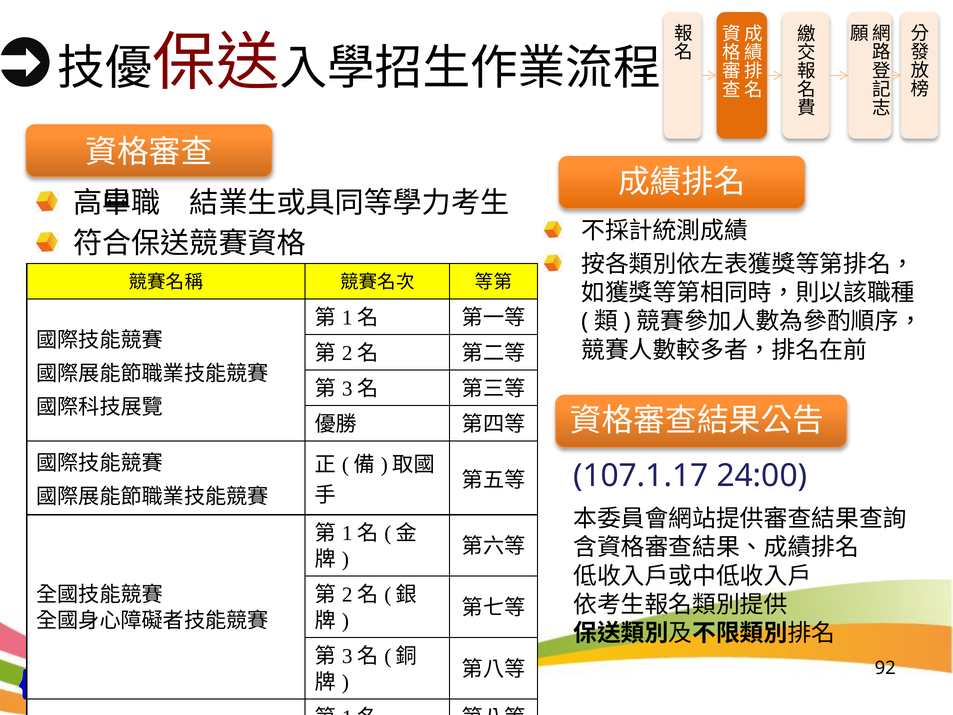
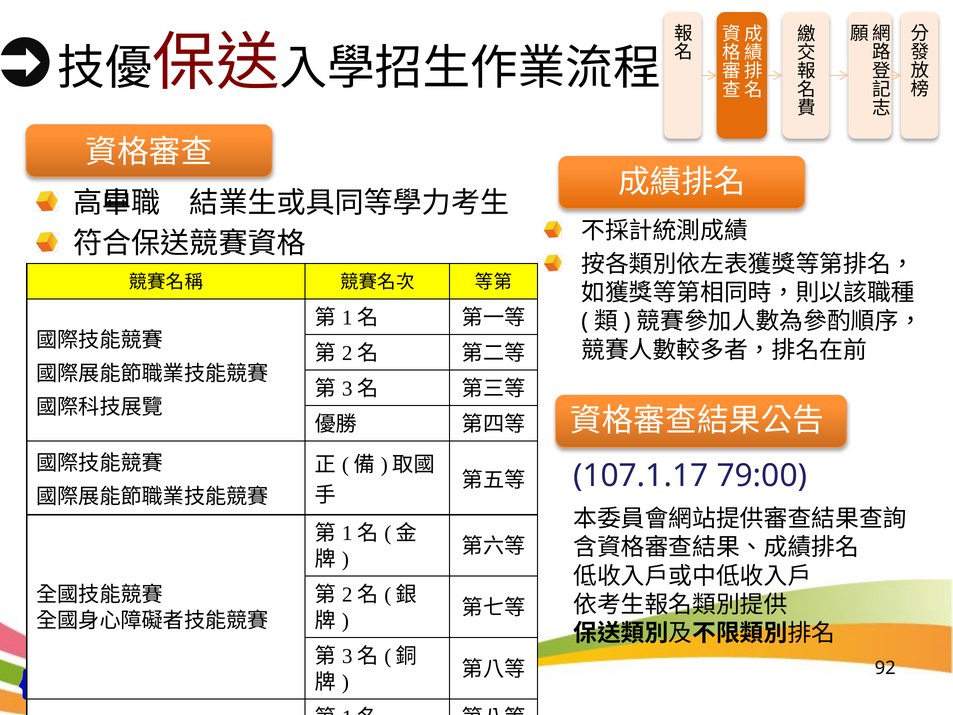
24:00: 24:00 -> 79:00 (762, 476)
